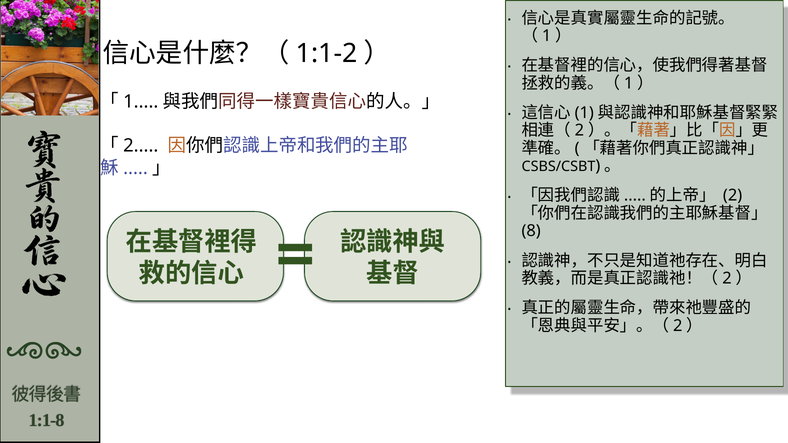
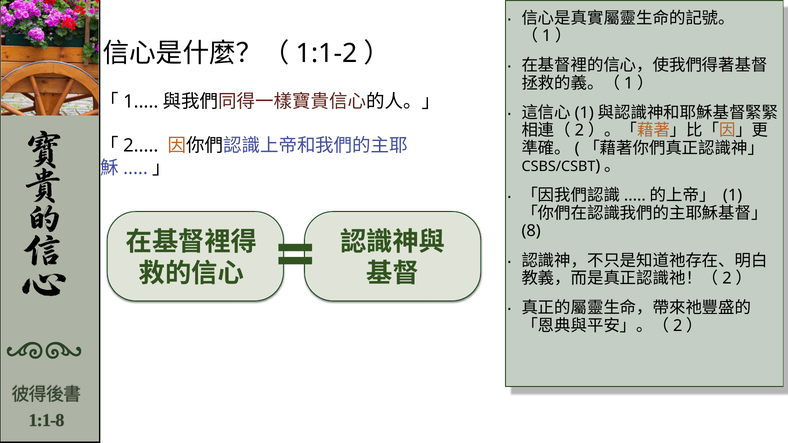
2: 2 -> 1 (733, 196)
